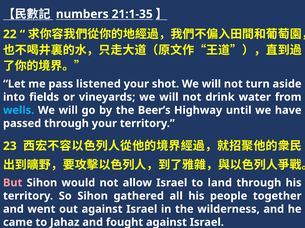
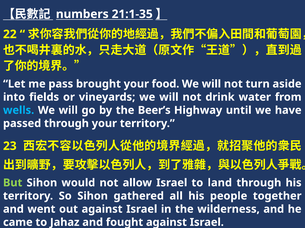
listened: listened -> brought (98, 84)
shot: shot -> food (165, 84)
But colour: pink -> light green (13, 183)
